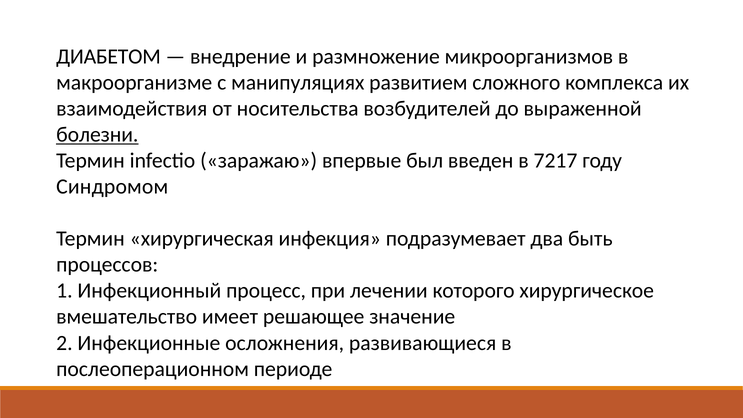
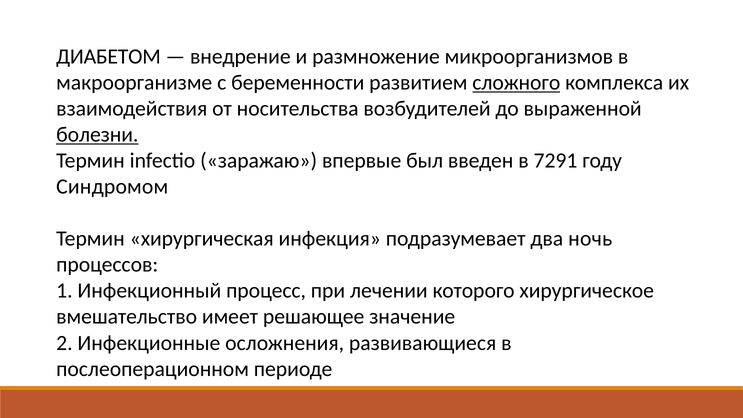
манипуляциях: манипуляциях -> беременности (298, 83)
сложного underline: none -> present (516, 83)
7217: 7217 -> 7291 (555, 161)
быть: быть -> ночь (590, 239)
